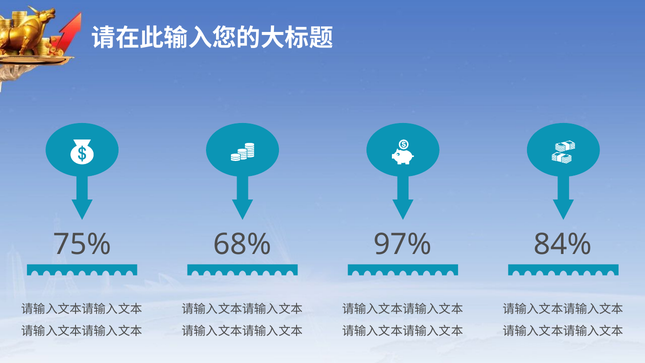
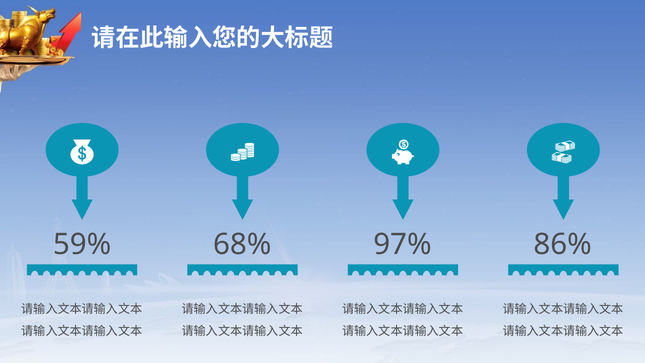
75%: 75% -> 59% (82, 244)
84%: 84% -> 86% (563, 244)
